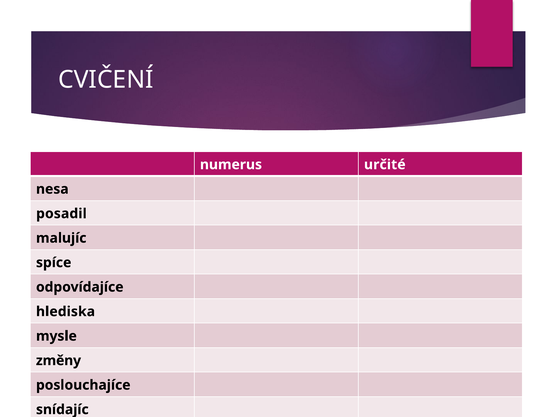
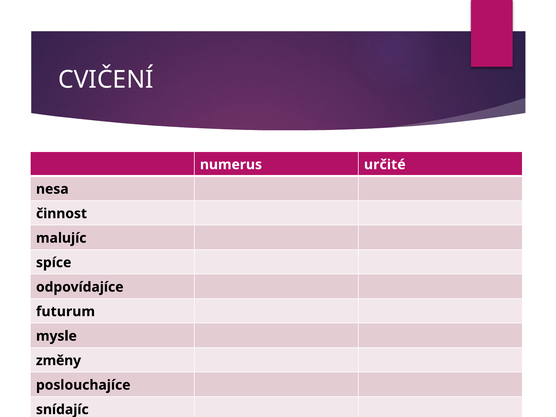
posadil: posadil -> činnost (62, 214)
hlediska: hlediska -> futurum (66, 312)
